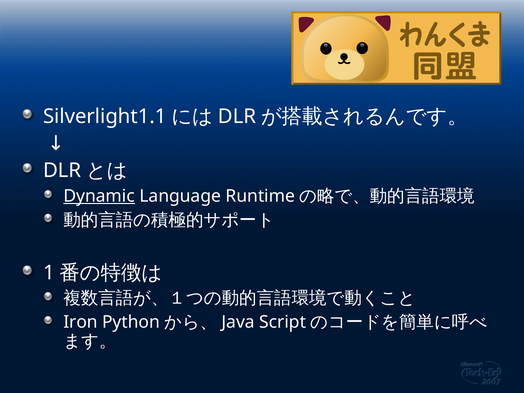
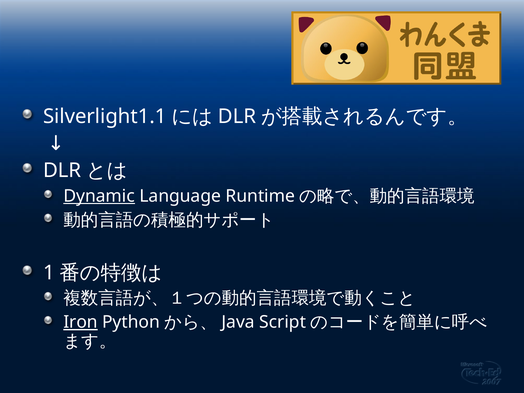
Iron underline: none -> present (81, 322)
